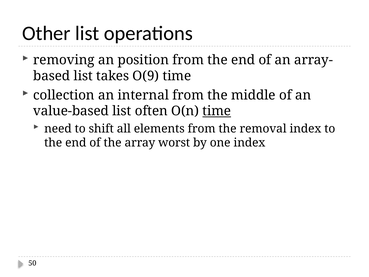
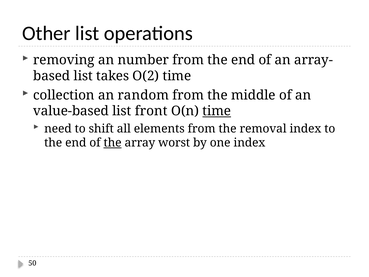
position: position -> number (143, 60)
O(9: O(9 -> O(2 (146, 76)
internal: internal -> random (143, 95)
often: often -> front (151, 111)
the underline: none -> present (113, 143)
